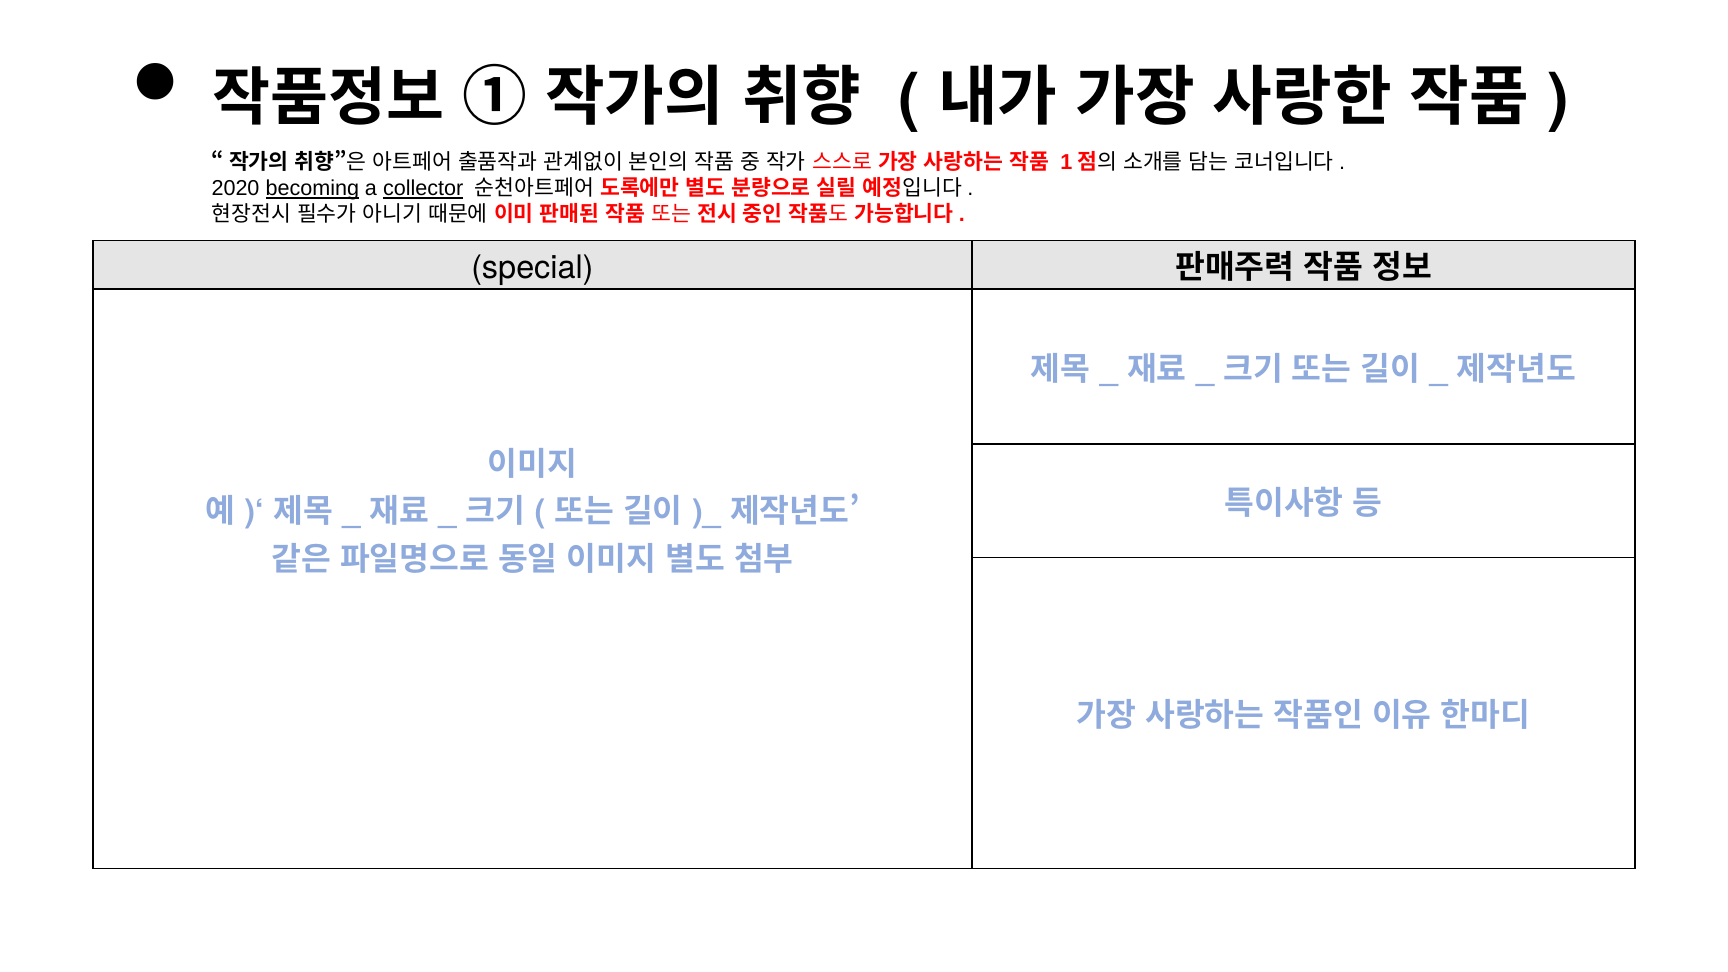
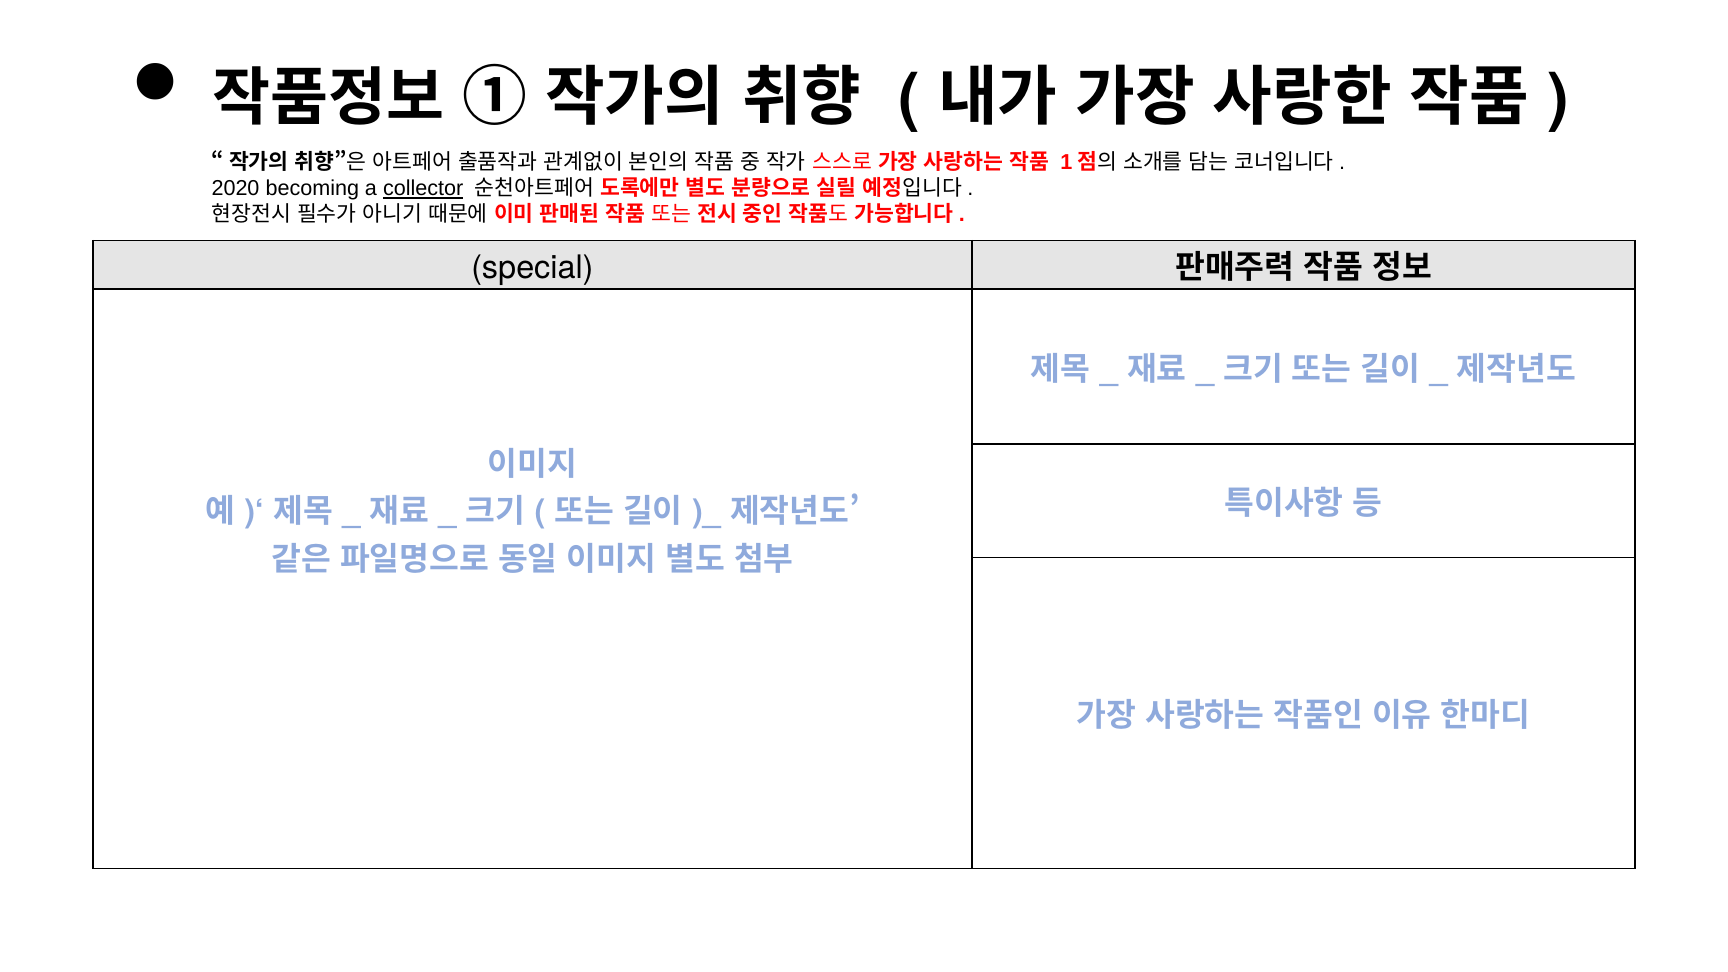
becoming underline: present -> none (312, 189)
